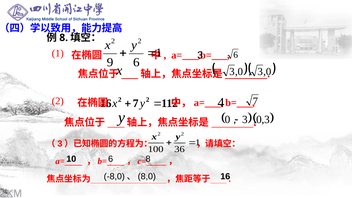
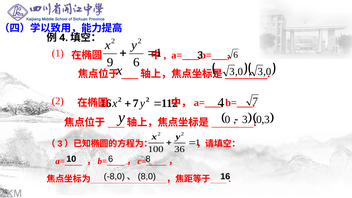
8: 8 -> 4 (64, 38)
